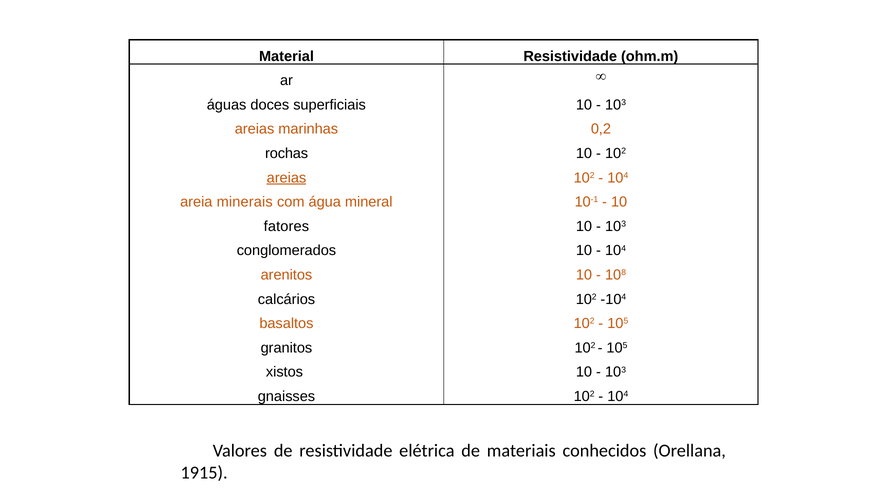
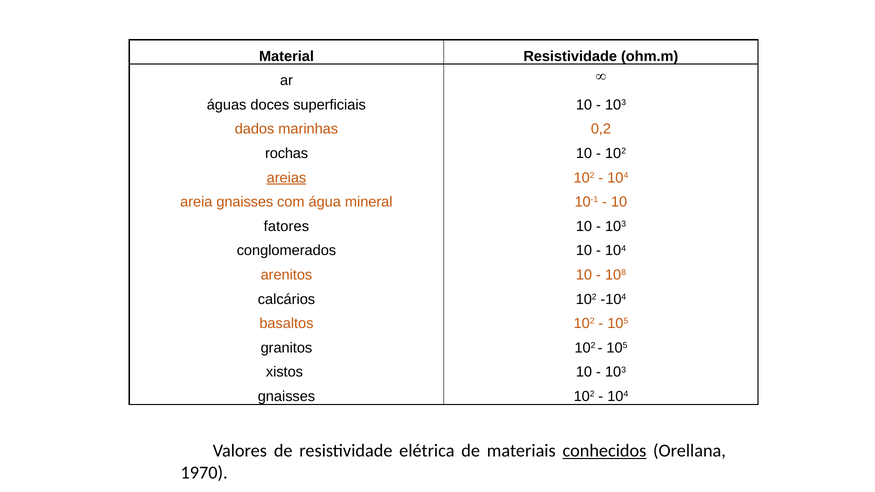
areias: areias -> dados (255, 129)
areia minerais: minerais -> gnaisses (245, 202)
conhecidos underline: none -> present (604, 451)
1915: 1915 -> 1970 (204, 473)
